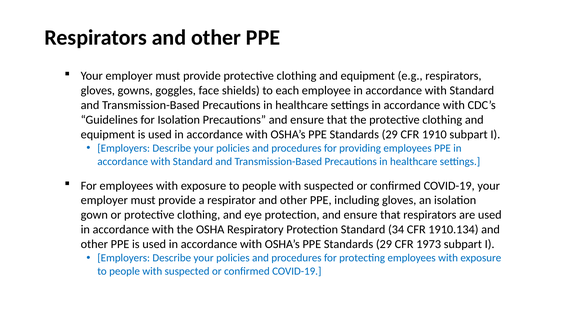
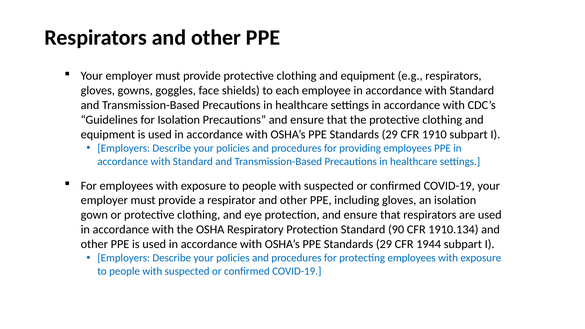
34: 34 -> 90 (396, 230)
1973: 1973 -> 1944 (429, 244)
